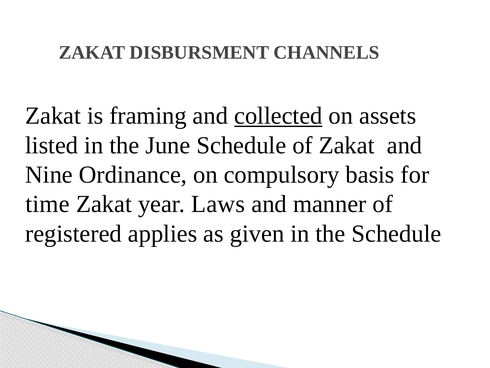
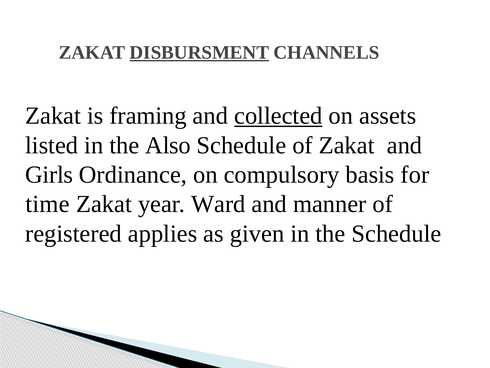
DISBURSMENT underline: none -> present (199, 52)
June: June -> Also (168, 145)
Nine: Nine -> Girls (49, 174)
Laws: Laws -> Ward (218, 204)
